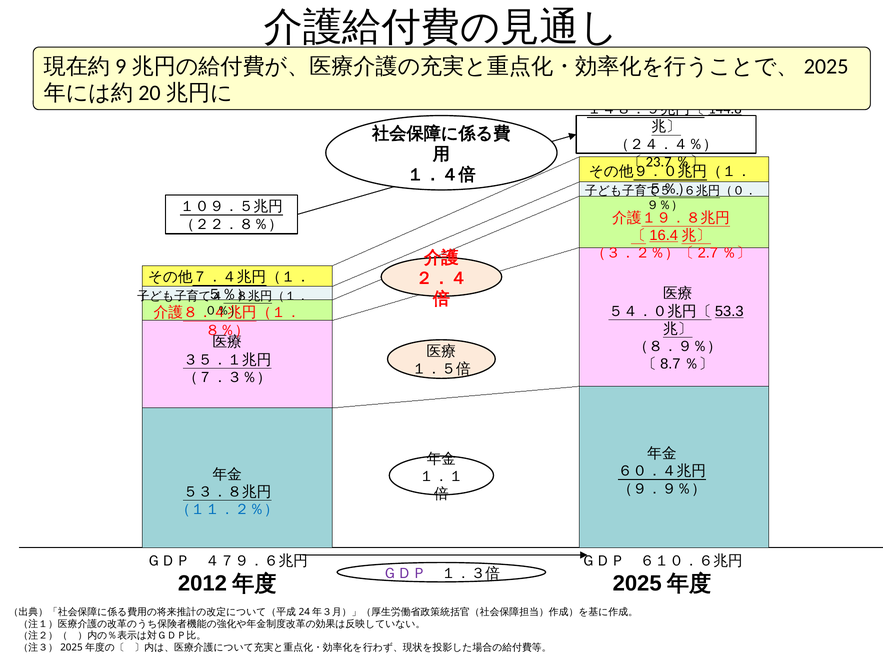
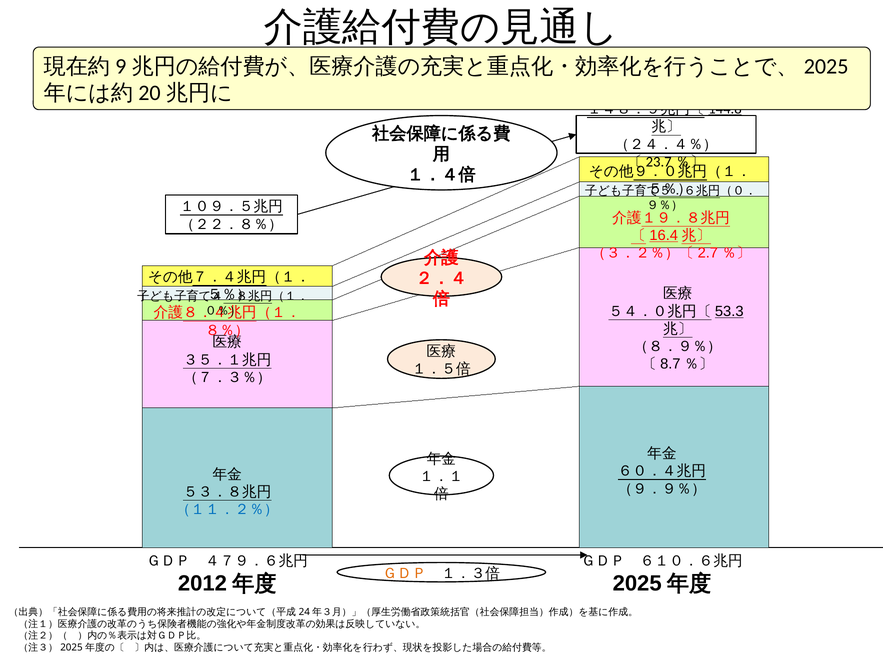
ＧＤＰ colour: purple -> orange (405, 573)
